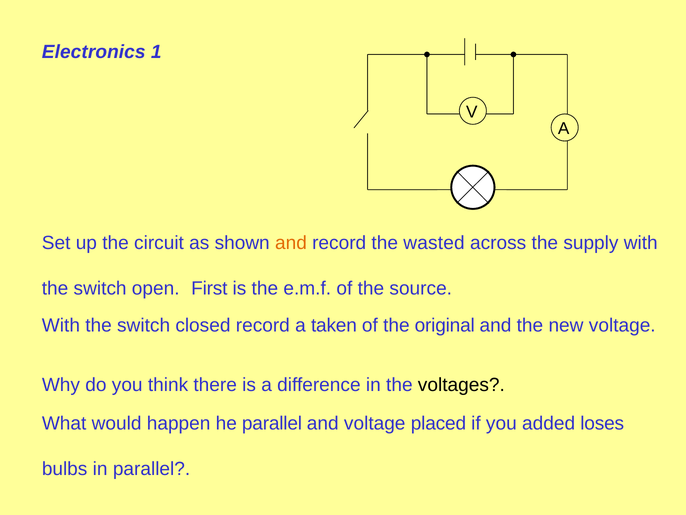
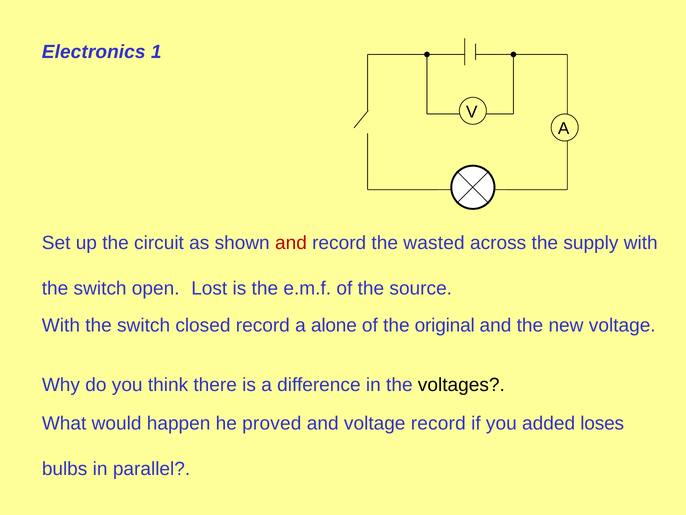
and colour: orange -> red (291, 243)
First: First -> Lost (209, 288)
taken: taken -> alone (334, 325)
he parallel: parallel -> proved (272, 423)
voltage placed: placed -> record (438, 423)
